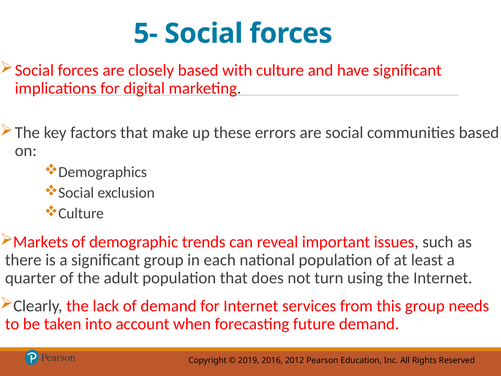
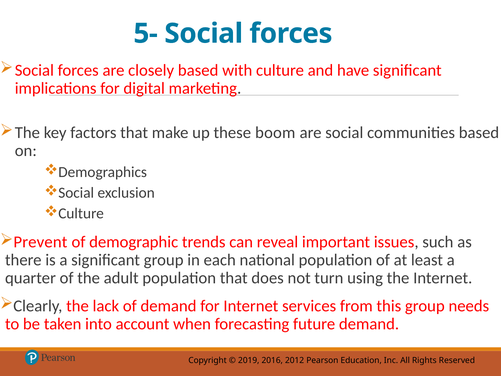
errors: errors -> boom (275, 133)
Markets: Markets -> Prevent (40, 242)
